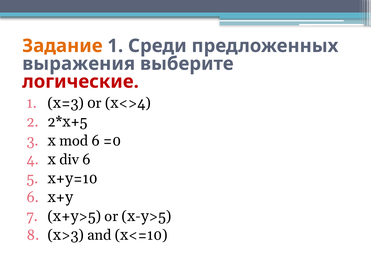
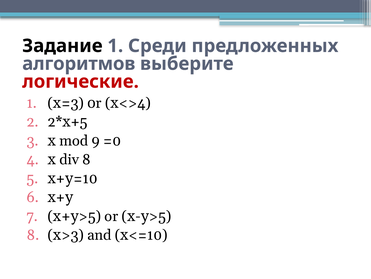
Задание colour: orange -> black (62, 46)
выражения: выражения -> алгоритмов (79, 64)
mod 6: 6 -> 9 (96, 140)
div 6: 6 -> 8 (86, 159)
